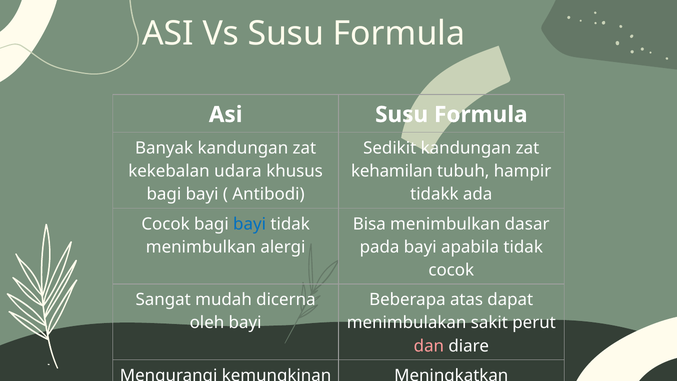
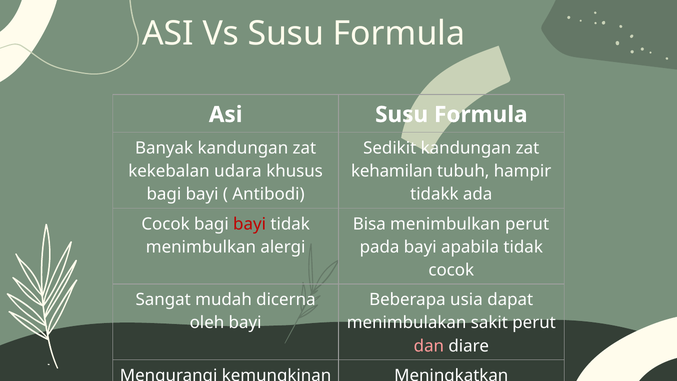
bayi colour: blue -> red (250, 224)
menimbulkan dasar: dasar -> perut (527, 224)
atas: atas -> usia (466, 300)
